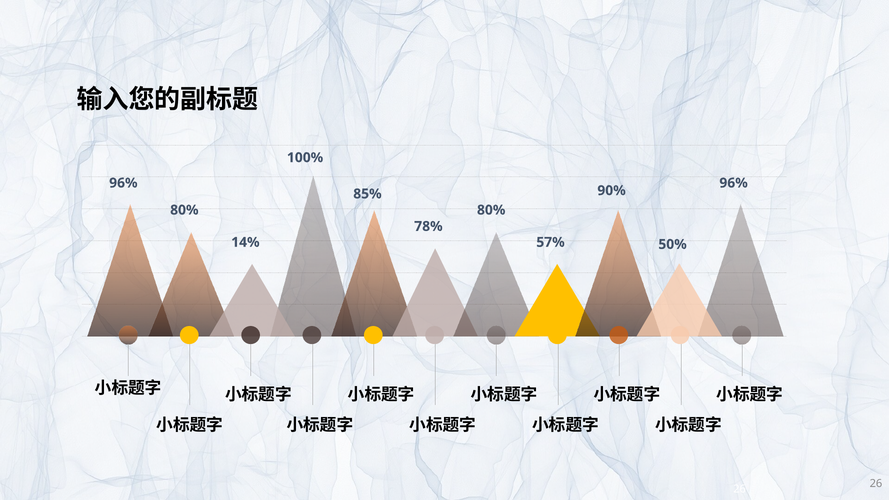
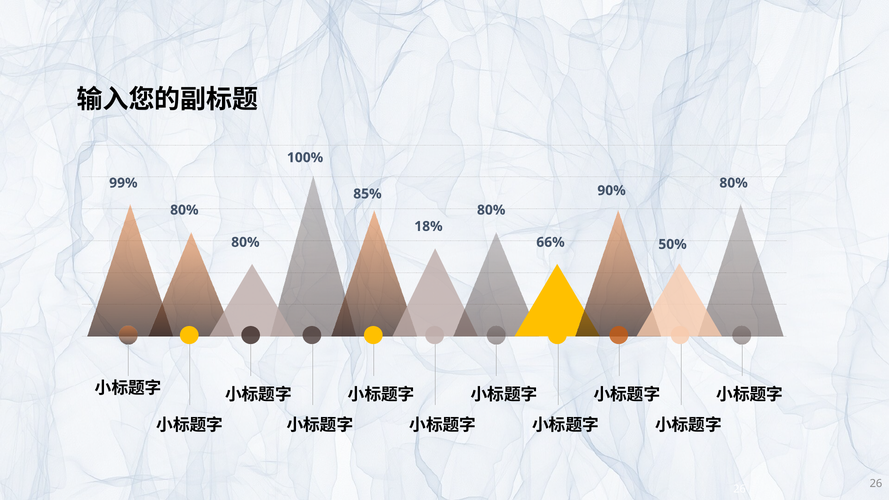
96%: 96% -> 99% (123, 183)
96%: 96% -> 80% (734, 183)
78%: 78% -> 18% (428, 226)
14%: 14% -> 80% (245, 242)
57%: 57% -> 66% (551, 242)
